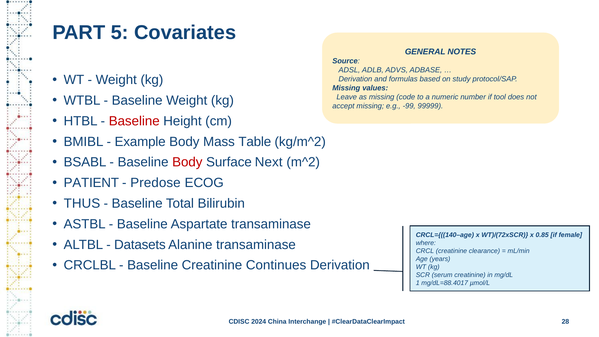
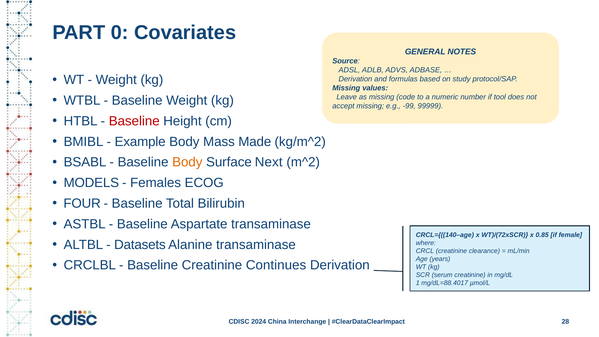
5: 5 -> 0 (120, 32)
Table: Table -> Made (255, 142)
Body colour: red -> orange (187, 162)
PATIENT: PATIENT -> MODELS (91, 183)
Predose: Predose -> Females (156, 183)
THUS: THUS -> FOUR (82, 203)
